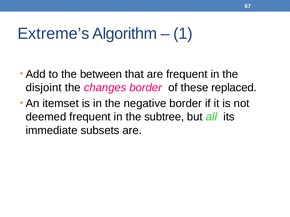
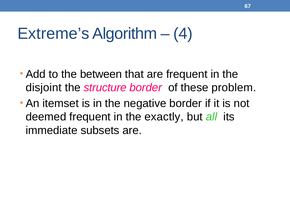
1: 1 -> 4 (183, 34)
changes: changes -> structure (105, 88)
replaced: replaced -> problem (234, 88)
subtree: subtree -> exactly (164, 117)
